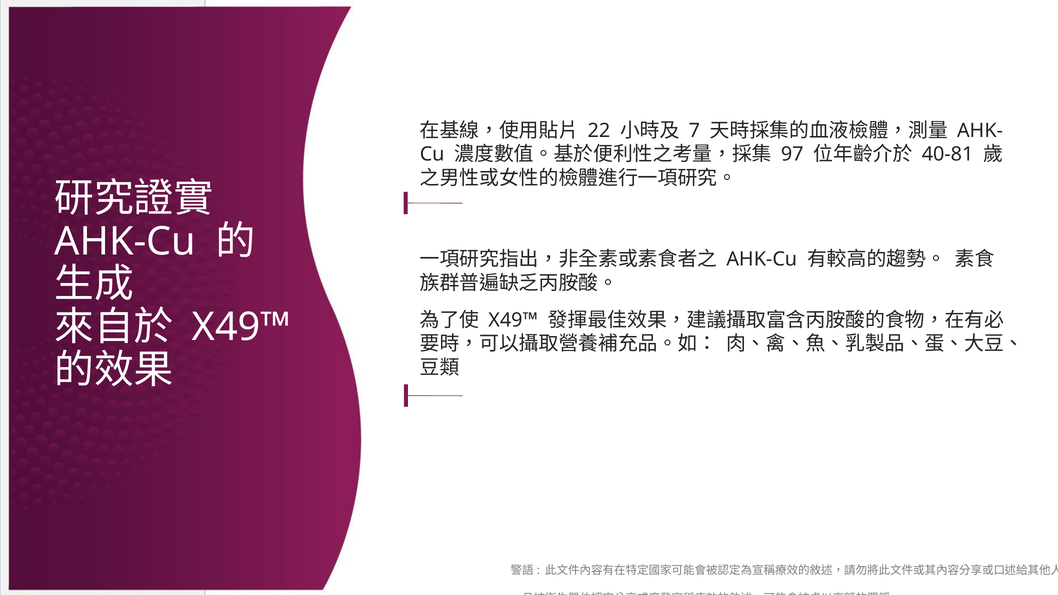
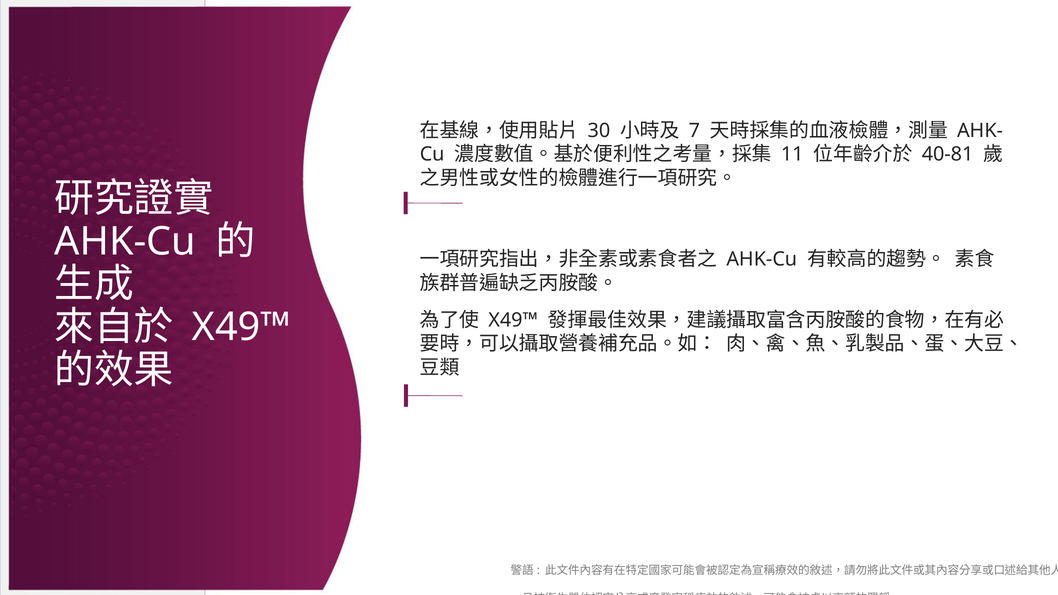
22: 22 -> 30 (599, 131)
97: 97 -> 11 (792, 154)
